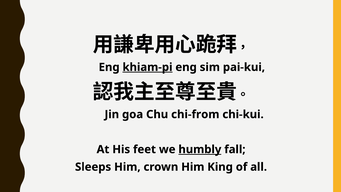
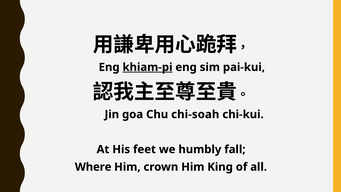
chi-from: chi-from -> chi-soah (195, 114)
humbly underline: present -> none (200, 149)
Sleeps: Sleeps -> Where (93, 167)
